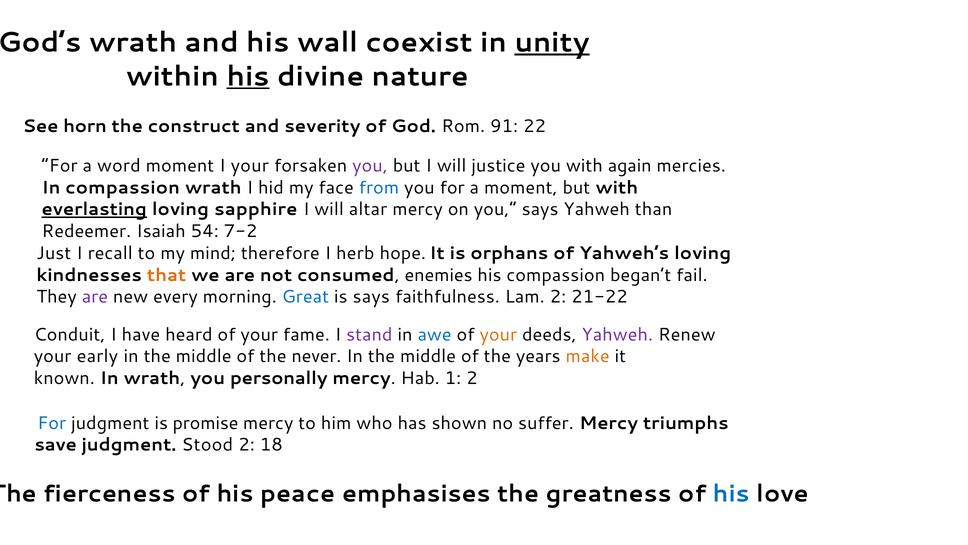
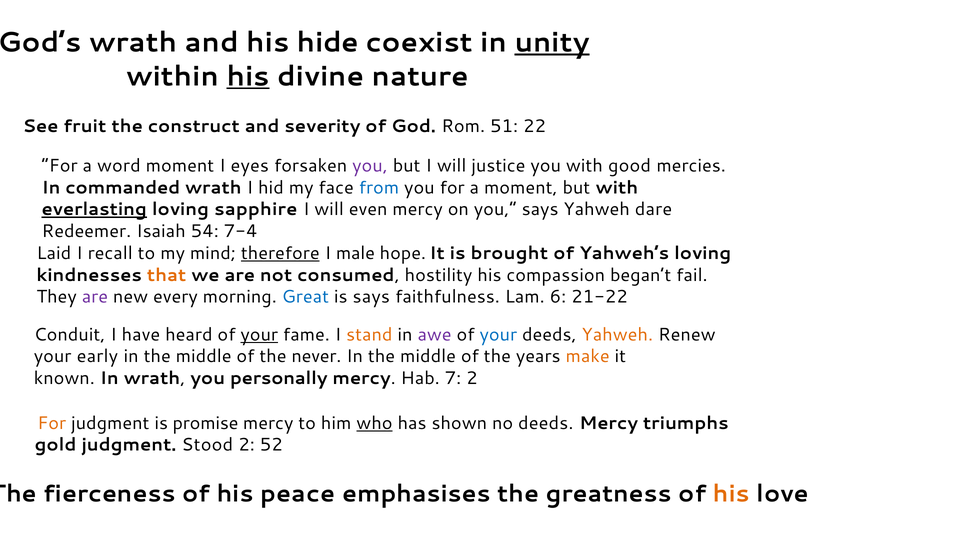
wall: wall -> hide (328, 42)
horn: horn -> fruit (85, 126)
91: 91 -> 51 (504, 126)
I your: your -> eyes (250, 166)
again: again -> good (630, 166)
In compassion: compassion -> commanded (123, 187)
altar: altar -> even (368, 209)
than: than -> dare (654, 209)
7-2: 7-2 -> 7-4 (241, 231)
Just: Just -> Laid (54, 253)
therefore underline: none -> present (280, 253)
herb: herb -> male (355, 253)
orphans: orphans -> brought (509, 253)
enemies: enemies -> hostility (438, 275)
Lam 2: 2 -> 6 (558, 297)
your underline: none -> present (259, 334)
stand colour: purple -> orange (369, 334)
awe colour: blue -> purple (435, 334)
your colour: orange -> blue (498, 334)
Yahweh colour: purple -> orange (617, 334)
1: 1 -> 7 (453, 378)
For colour: blue -> orange (52, 423)
who underline: none -> present (374, 423)
no suffer: suffer -> deeds (546, 423)
save: save -> gold (55, 444)
18: 18 -> 52 (271, 444)
his colour: blue -> orange (731, 493)
